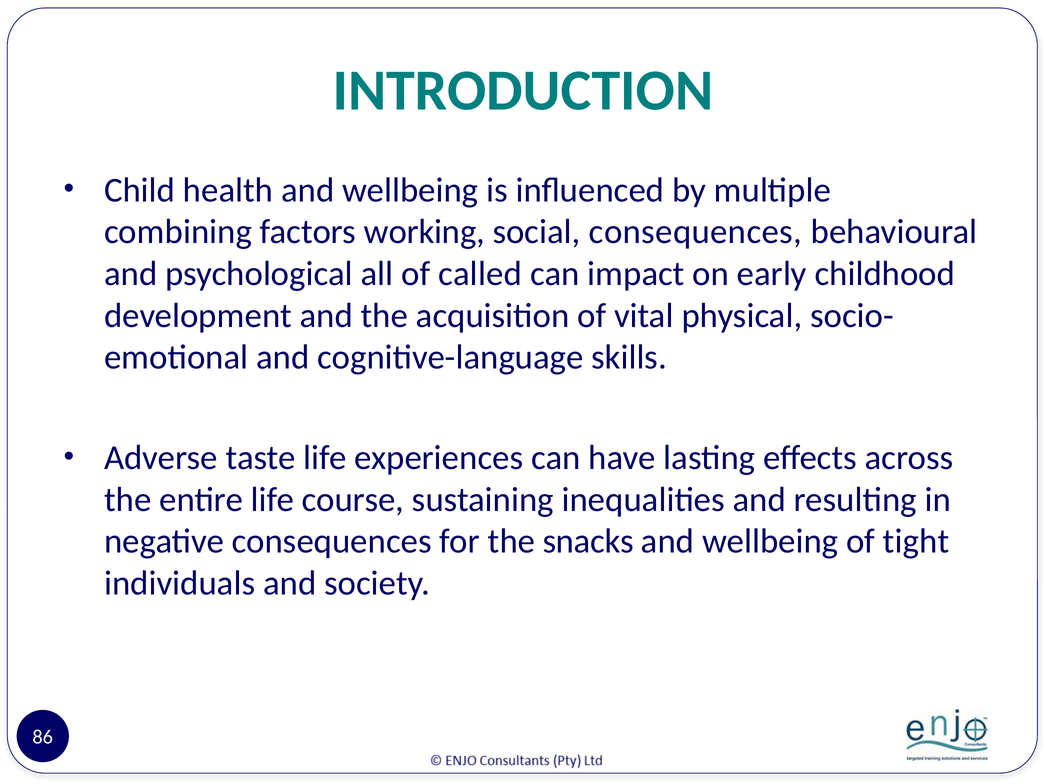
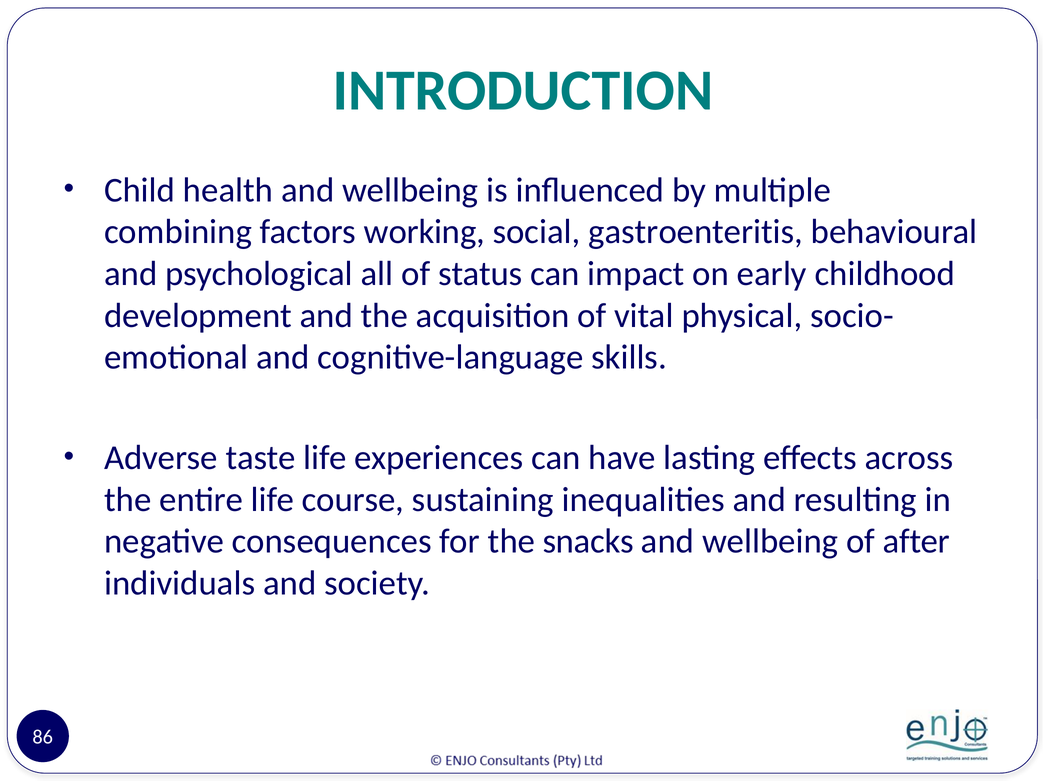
social consequences: consequences -> gastroenteritis (696, 232)
called: called -> status (480, 274)
tight: tight -> after (916, 541)
